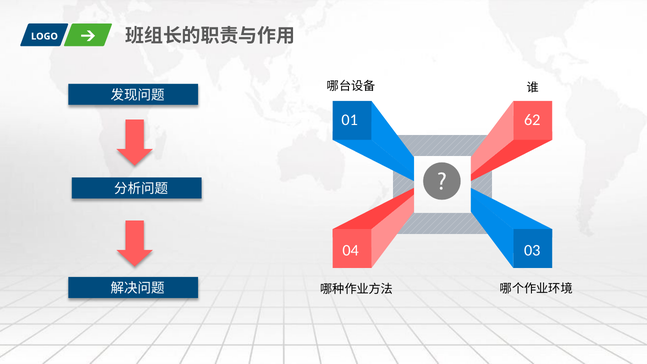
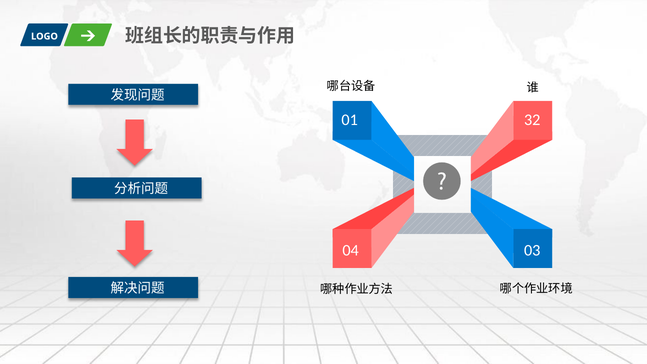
62: 62 -> 32 (532, 120)
